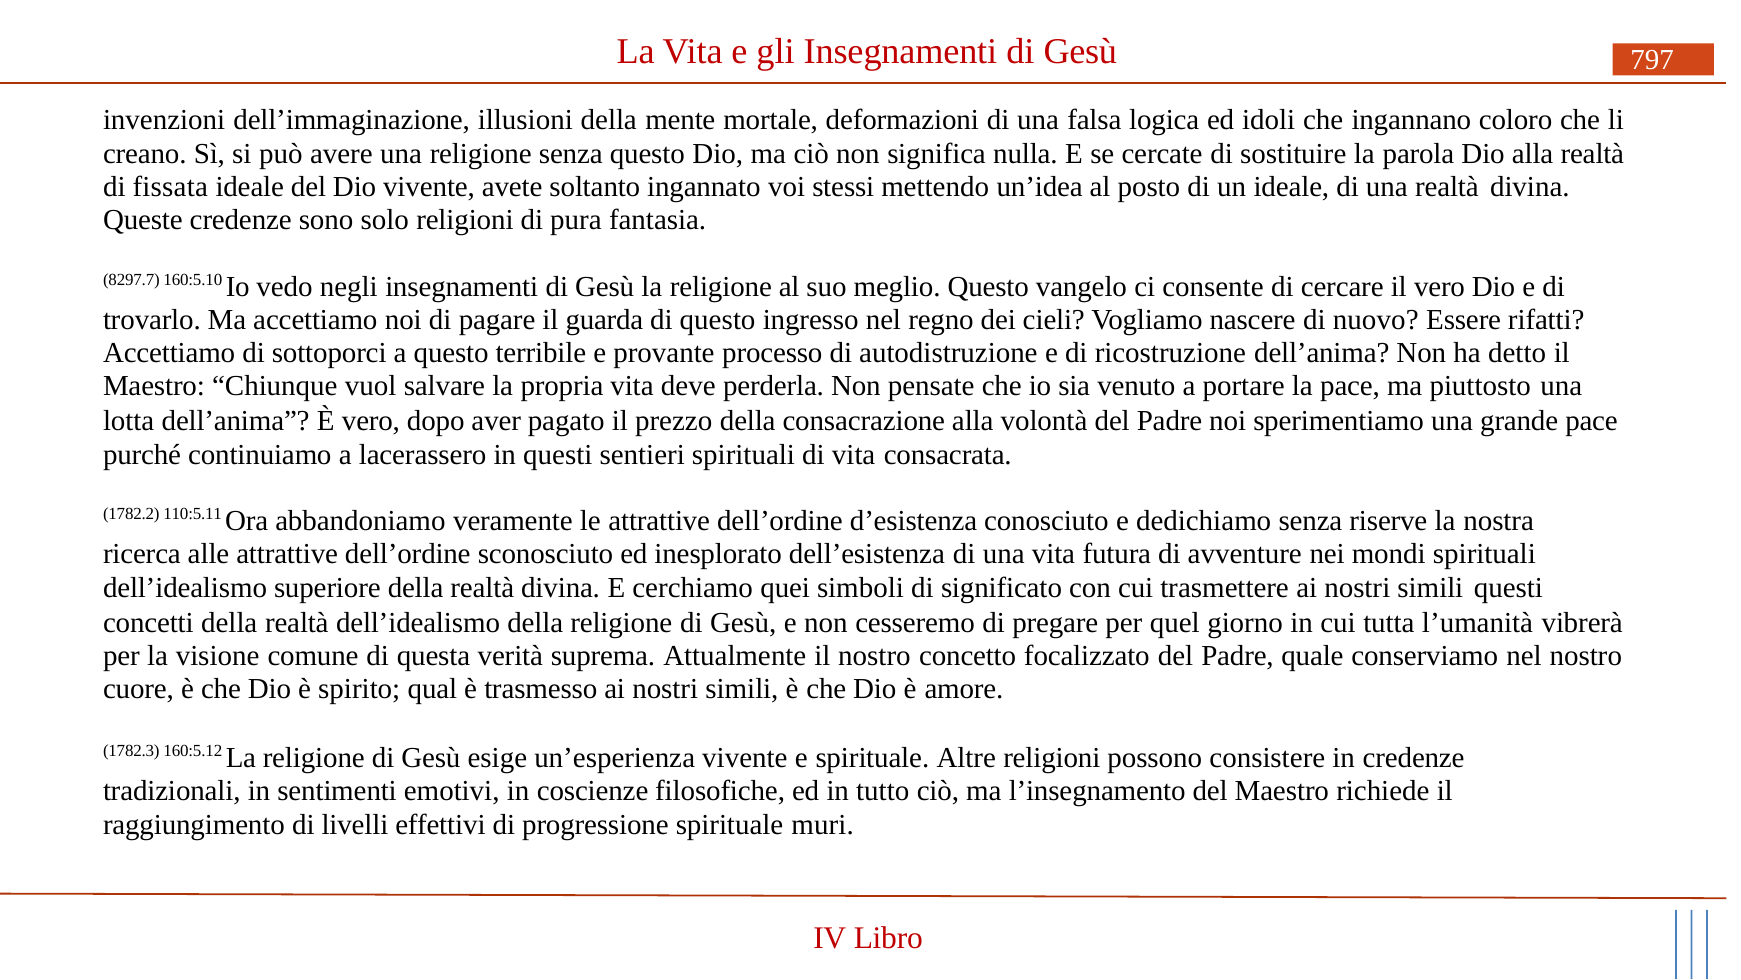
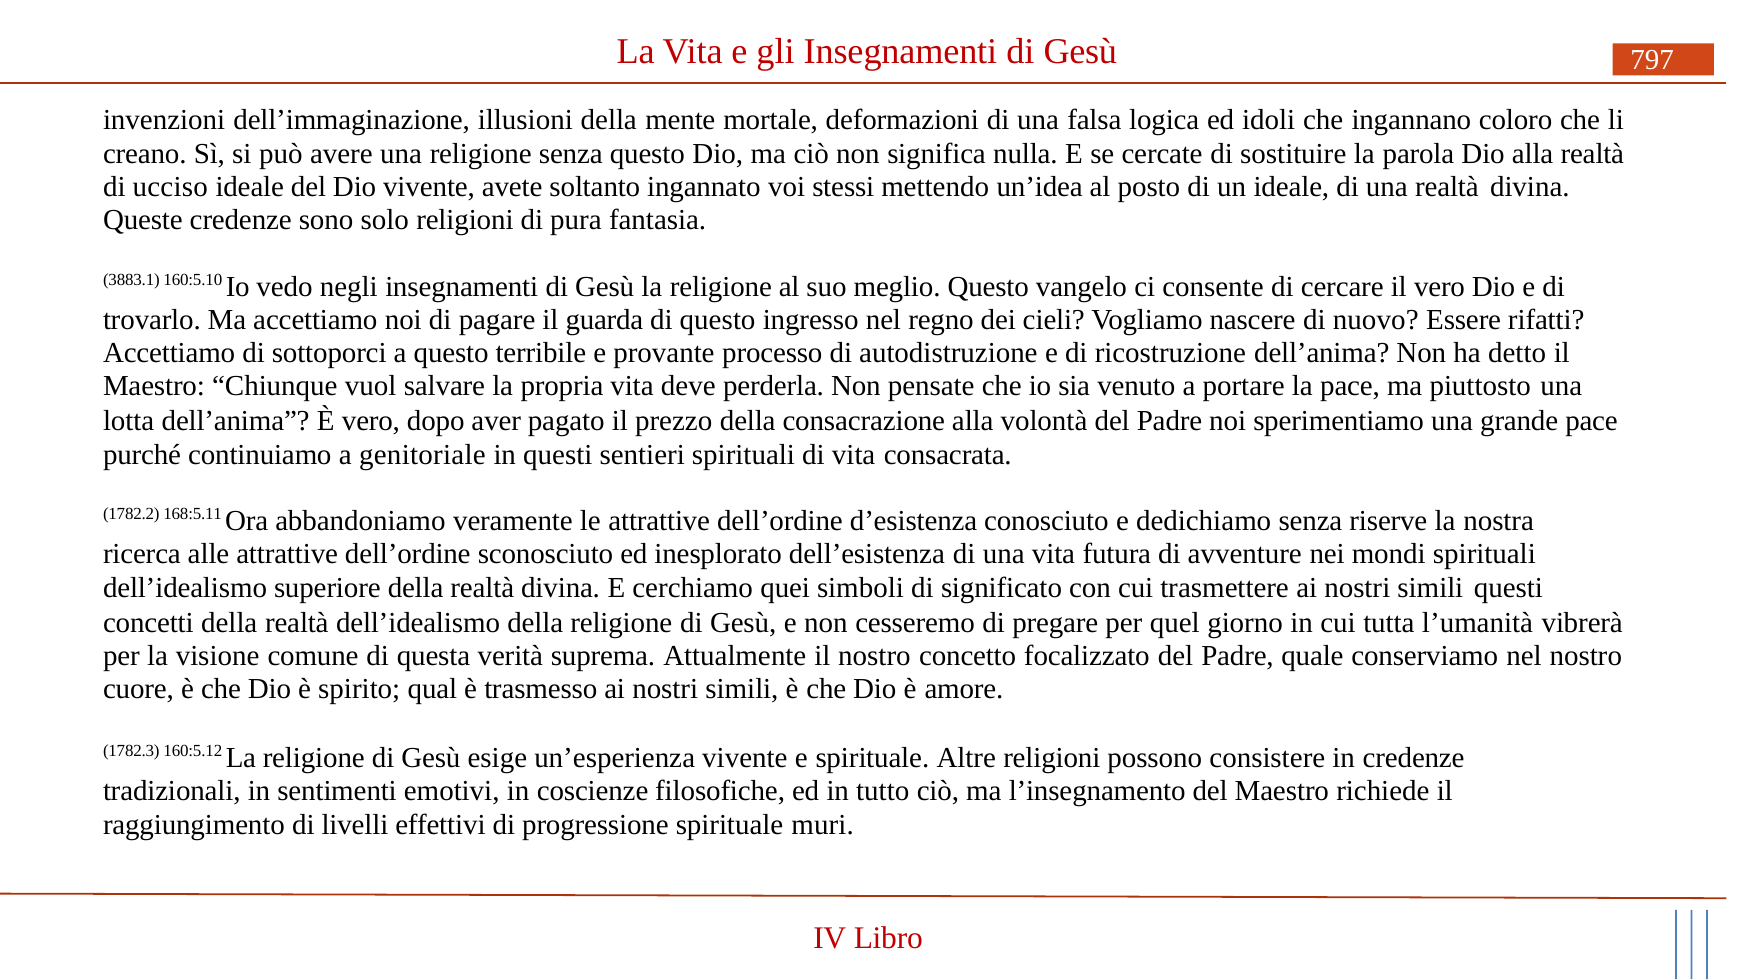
fissata: fissata -> ucciso (170, 187)
8297.7: 8297.7 -> 3883.1 (131, 280)
lacerassero: lacerassero -> genitoriale (422, 455)
110:5.11: 110:5.11 -> 168:5.11 (193, 515)
